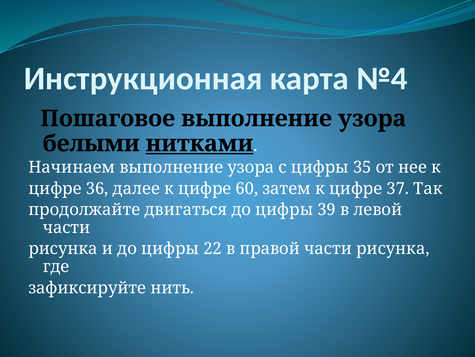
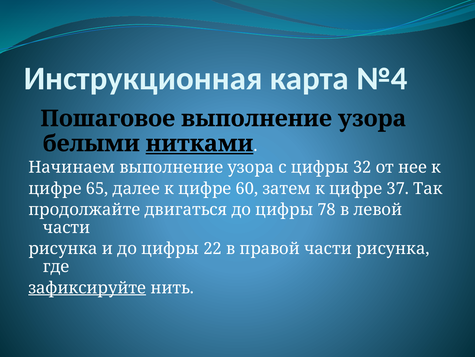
35: 35 -> 32 (362, 167)
36: 36 -> 65 (97, 188)
39: 39 -> 78 (327, 209)
зафиксируйте underline: none -> present (87, 287)
